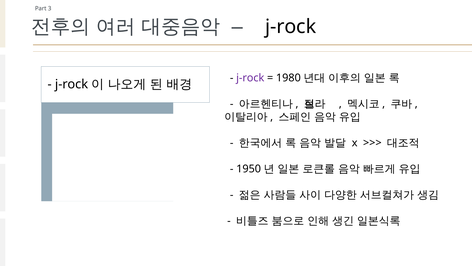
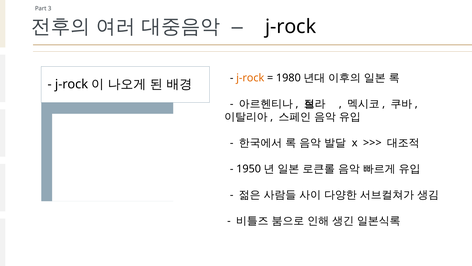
j-rock colour: purple -> orange (250, 78)
